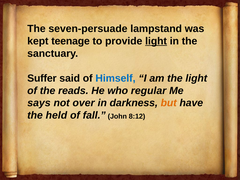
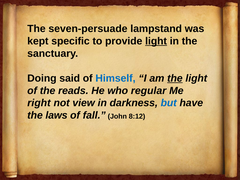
teenage: teenage -> specific (71, 41)
Suffer: Suffer -> Doing (42, 78)
the underline: none -> present (175, 78)
says: says -> right (39, 103)
over: over -> view (84, 103)
but colour: orange -> blue (169, 103)
held: held -> laws (57, 115)
